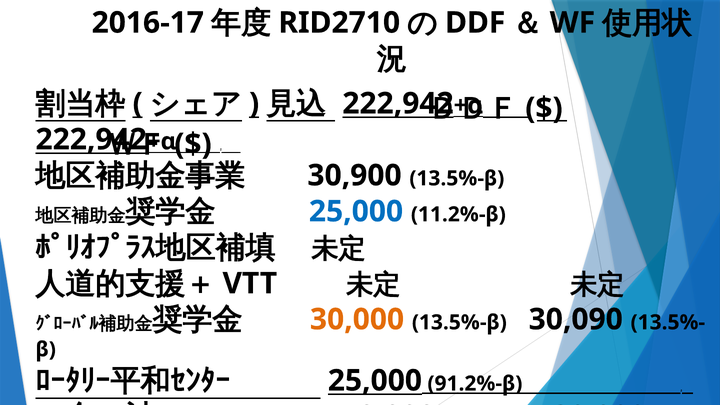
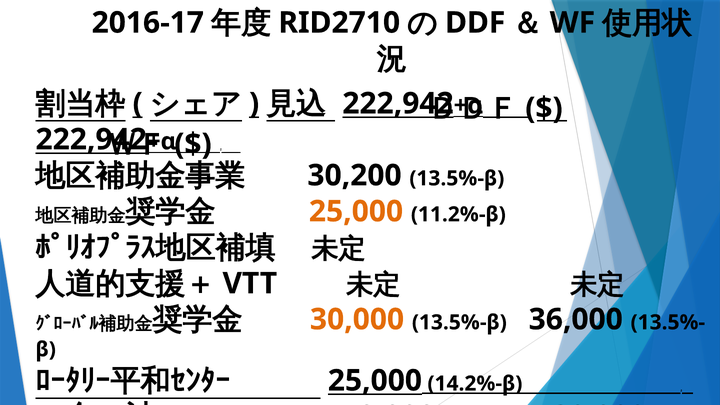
30,900: 30,900 -> 30,200 (355, 175)
25,000 colour: blue -> orange (356, 211)
30,090: 30,090 -> 36,000 (576, 319)
91.2%-β: 91.2%-β -> 14.2%-β (475, 384)
